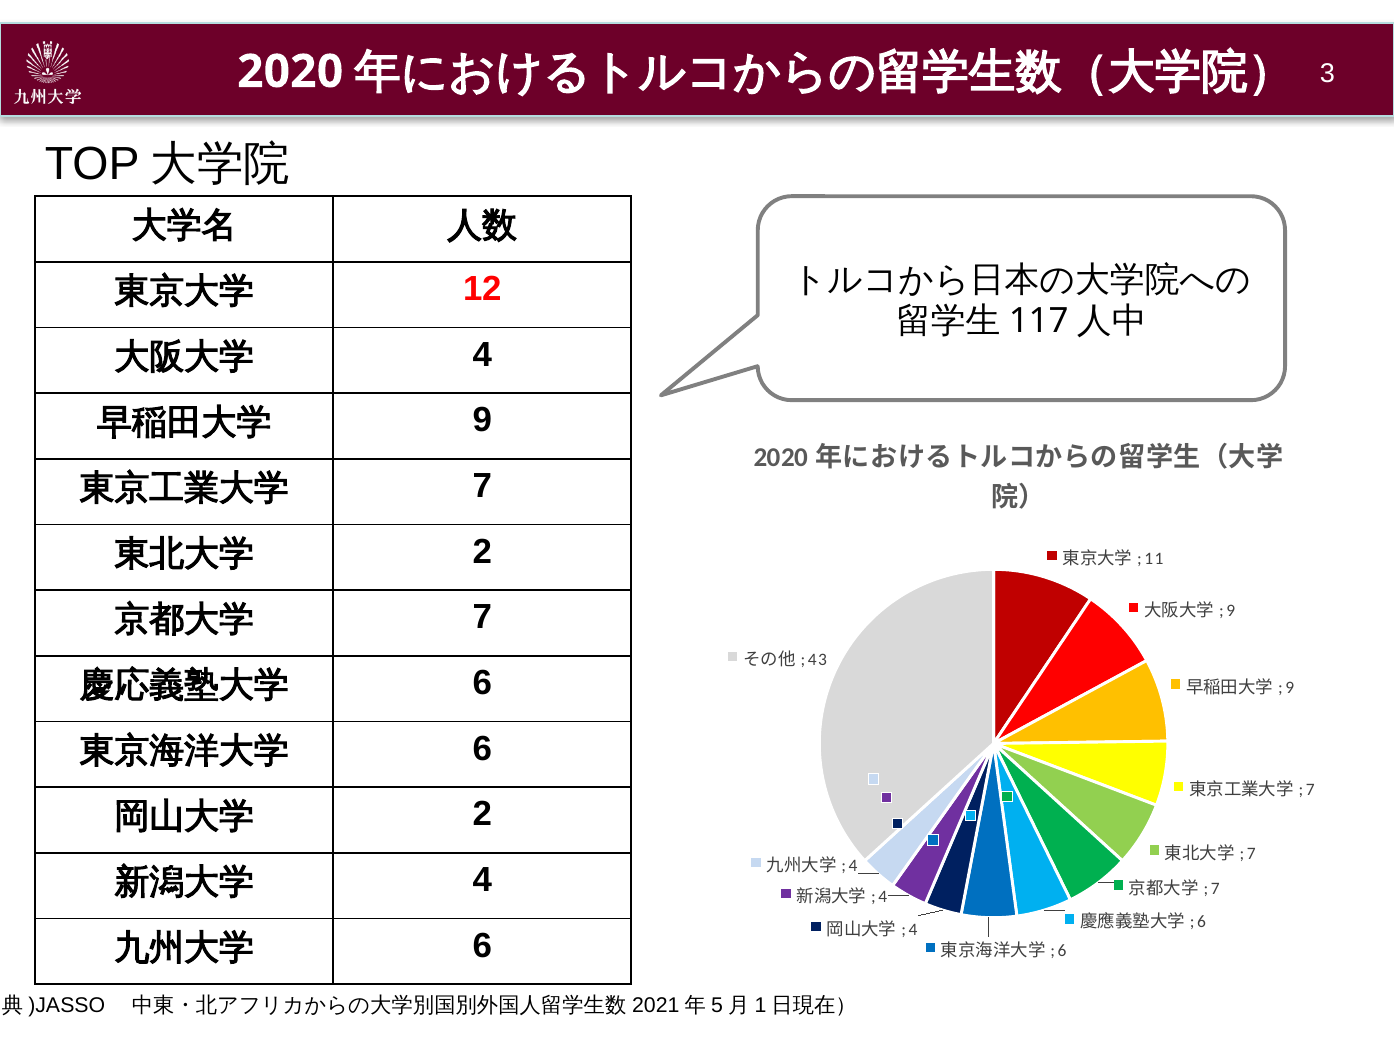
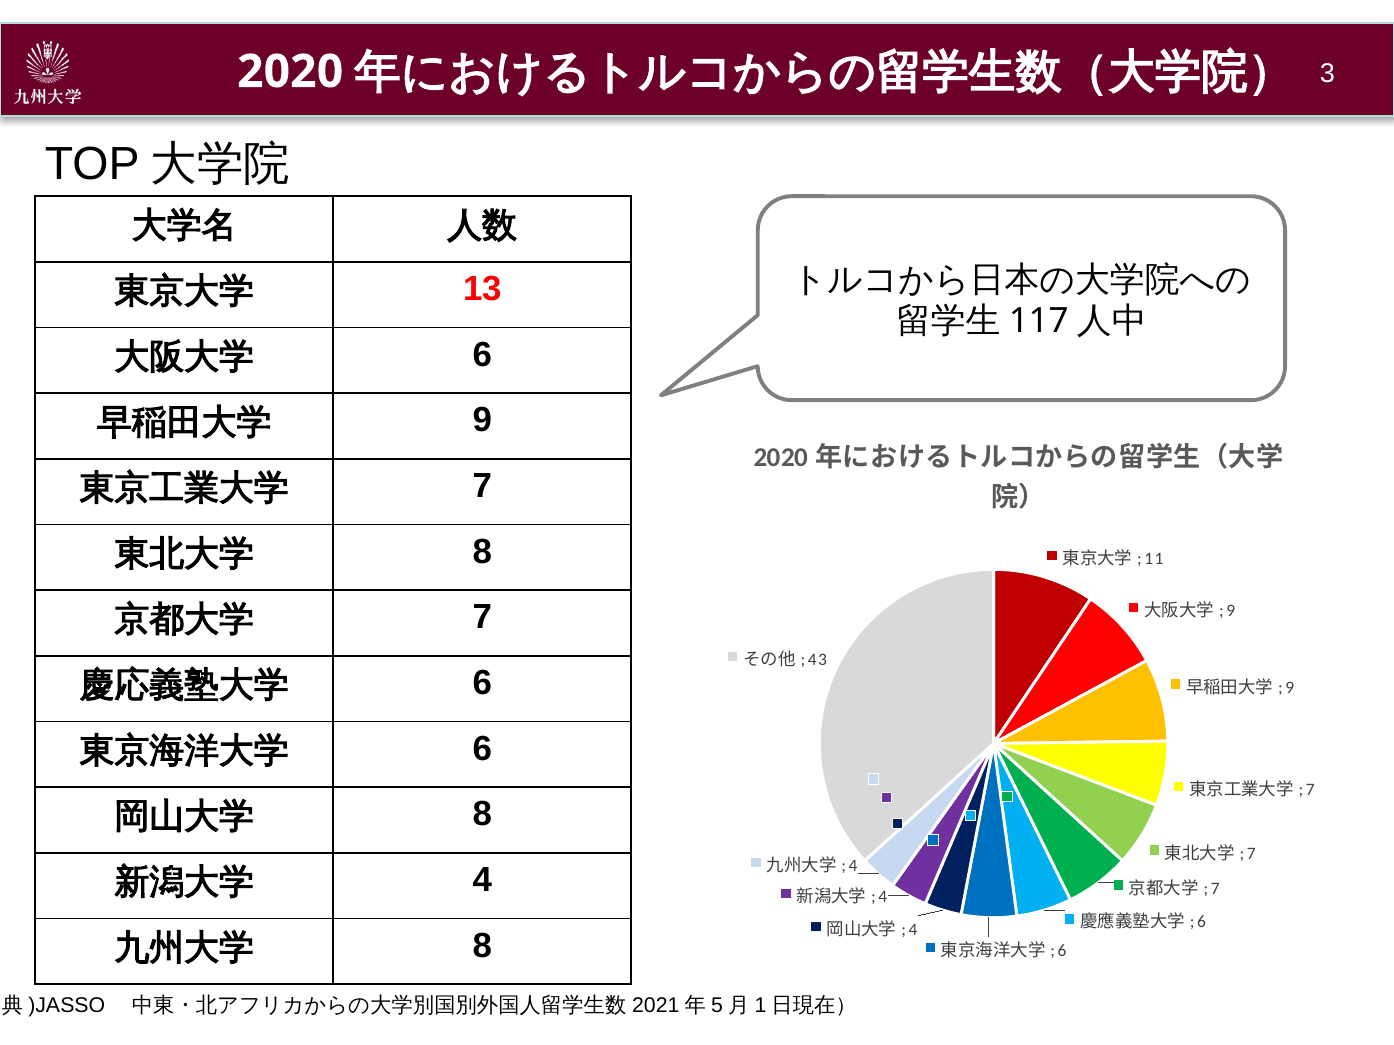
12: 12 -> 13 (482, 289)
4: 4 -> 6 (482, 355)
2: 2 -> 8 (482, 552)
2: 2 -> 8 (482, 815)
6: 6 -> 8 (482, 946)
